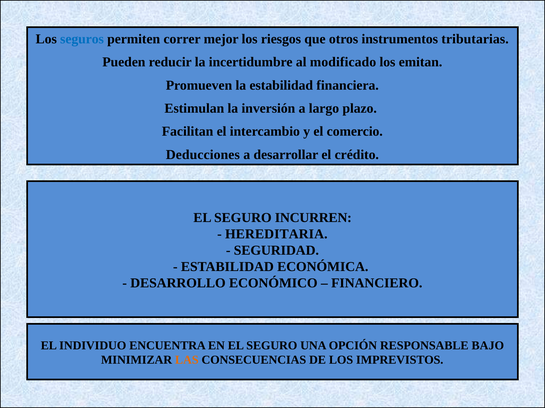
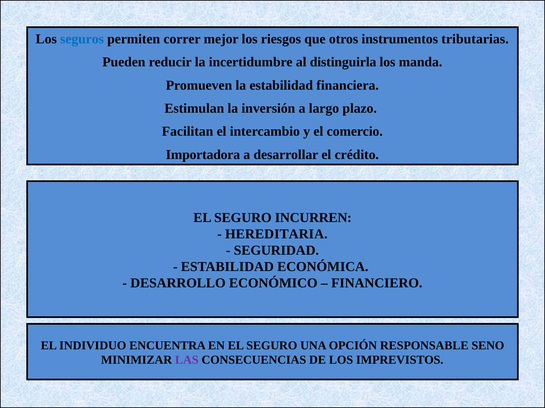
modificado: modificado -> distinguirla (343, 62)
emitan: emitan -> manda (421, 62)
Deducciones: Deducciones -> Importadora (203, 155)
BAJO: BAJO -> SENO (488, 346)
LAS colour: orange -> purple (187, 361)
